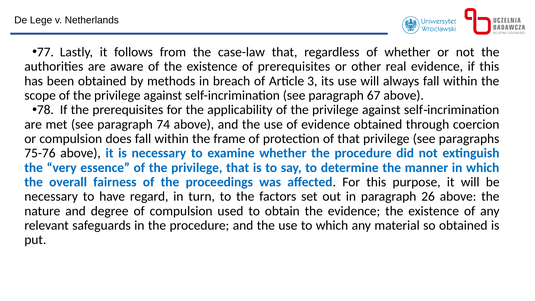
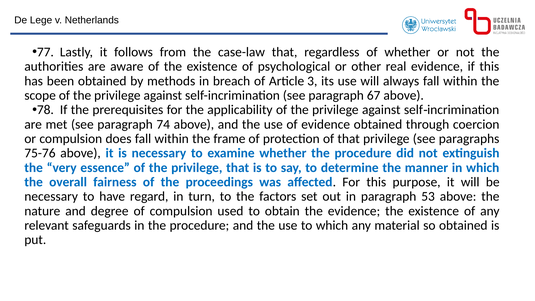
of prerequisites: prerequisites -> psychological (294, 66)
26: 26 -> 53 (428, 196)
